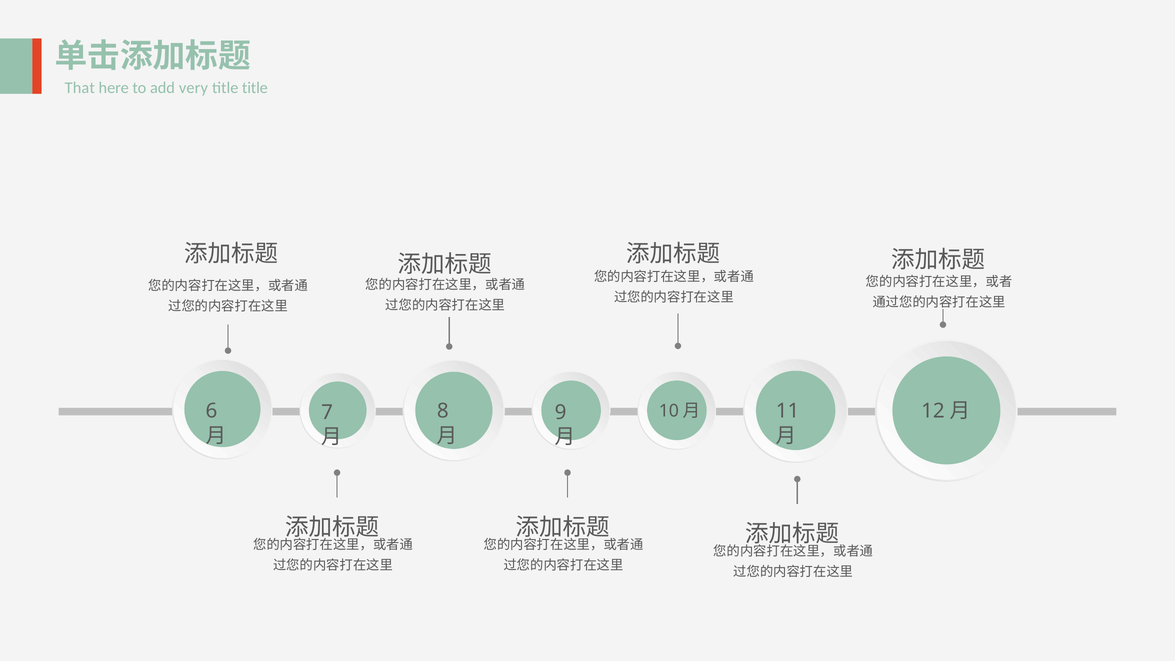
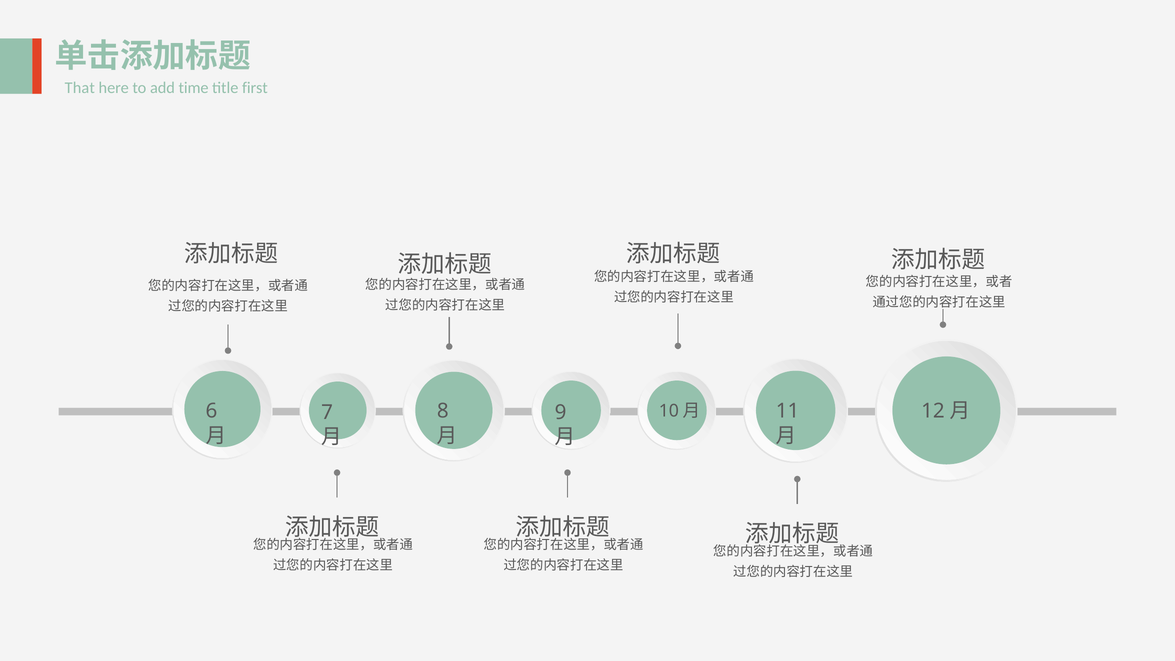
very: very -> time (194, 88)
title title: title -> first (255, 88)
